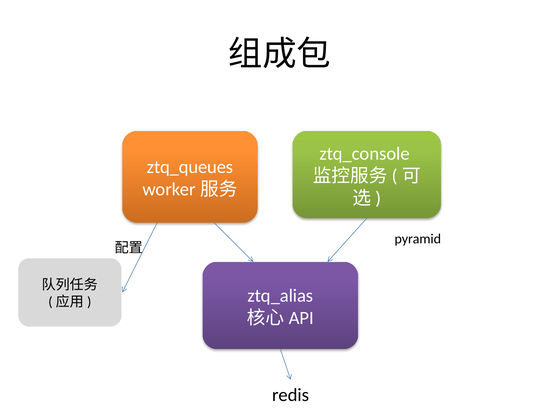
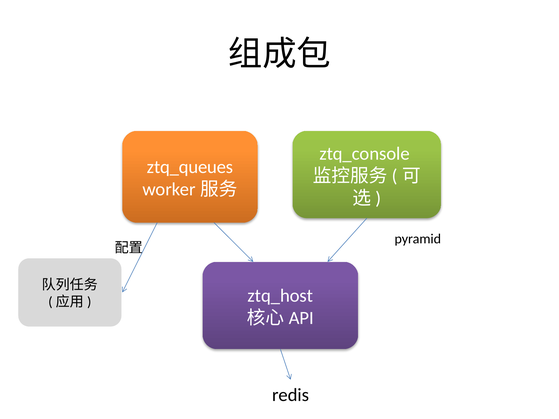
ztq_alias: ztq_alias -> ztq_host (280, 296)
